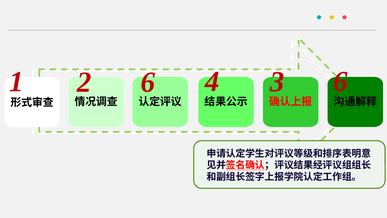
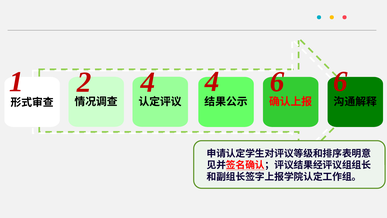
2 6: 6 -> 4 (148, 82)
4 3: 3 -> 6 (277, 82)
